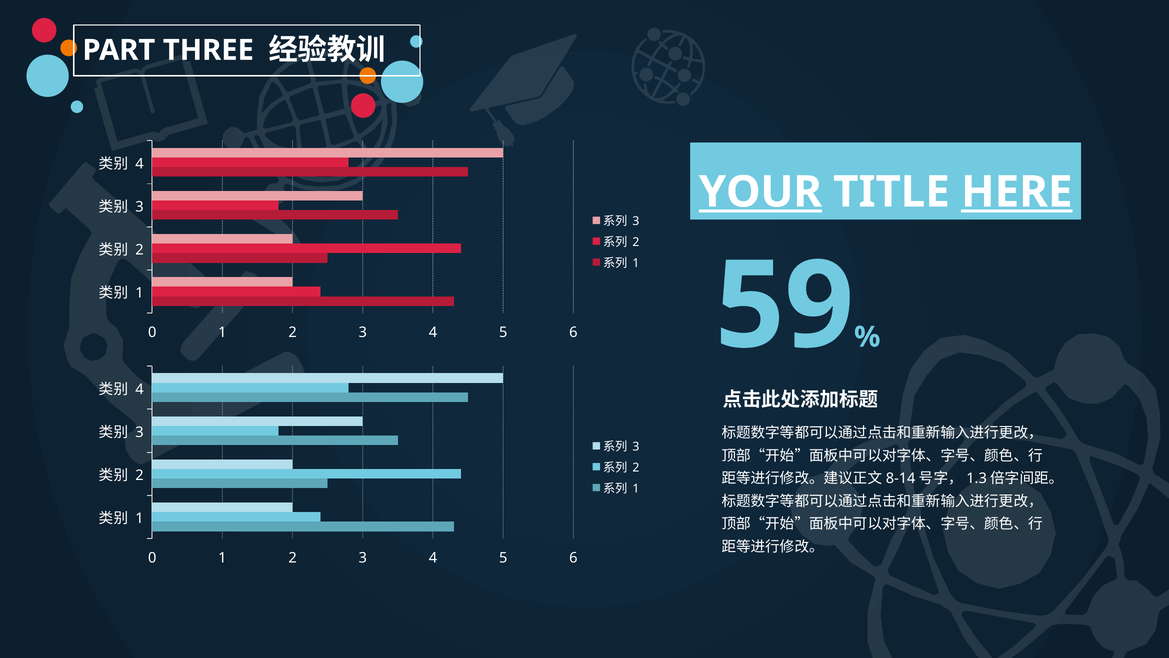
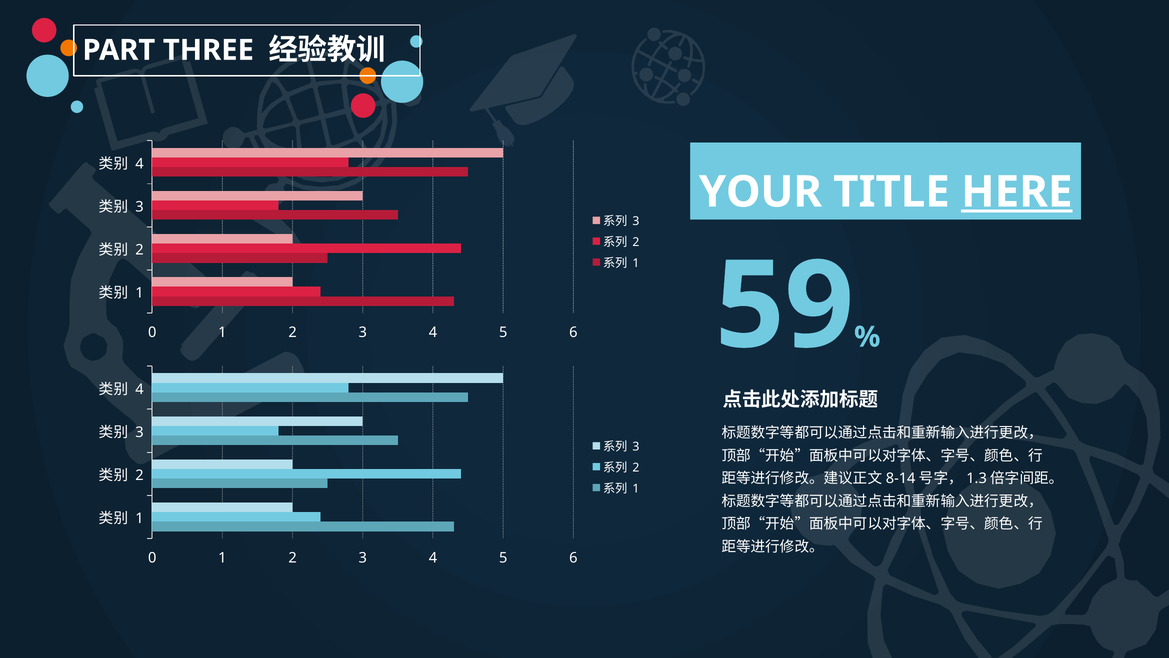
YOUR underline: present -> none (760, 192)
